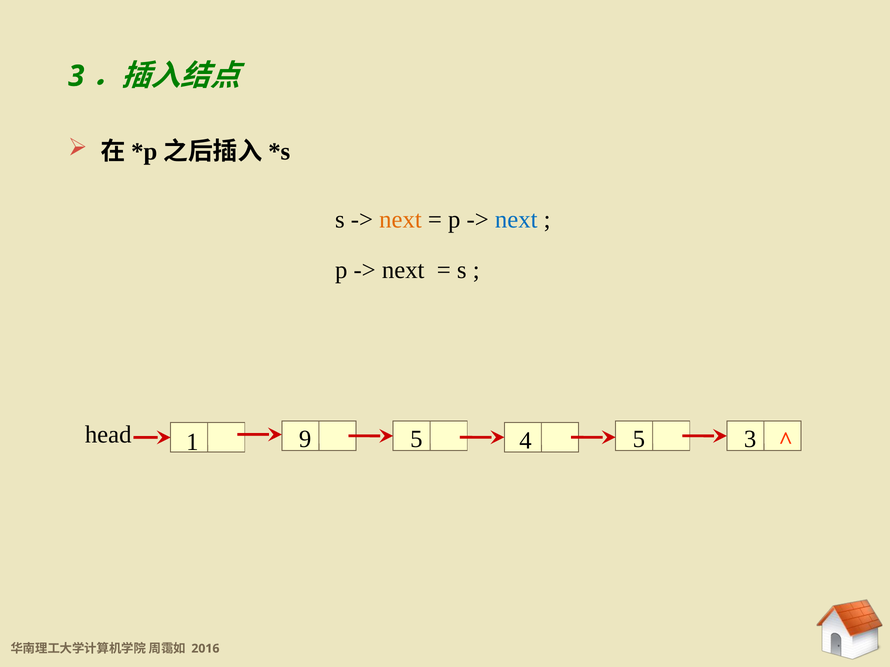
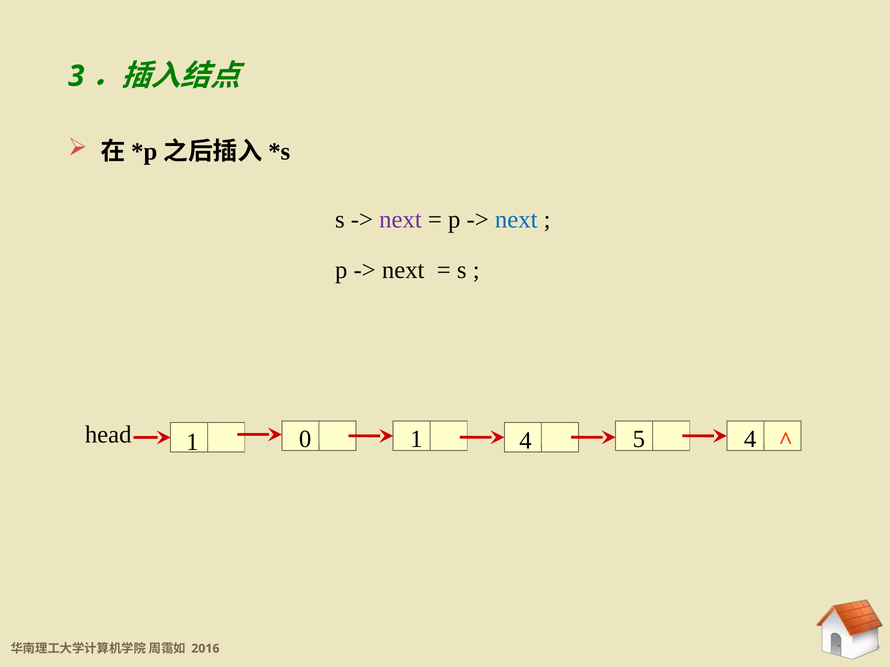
next colour: orange -> purple (400, 220)
head 5: 5 -> 1 (416, 439)
5 3: 3 -> 4 (750, 439)
9: 9 -> 0 (305, 439)
